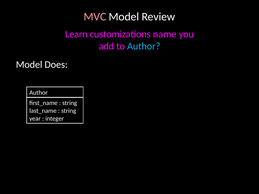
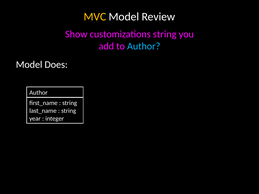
MVC colour: pink -> yellow (95, 17)
Learn: Learn -> Show (76, 34)
customizations name: name -> string (165, 34)
